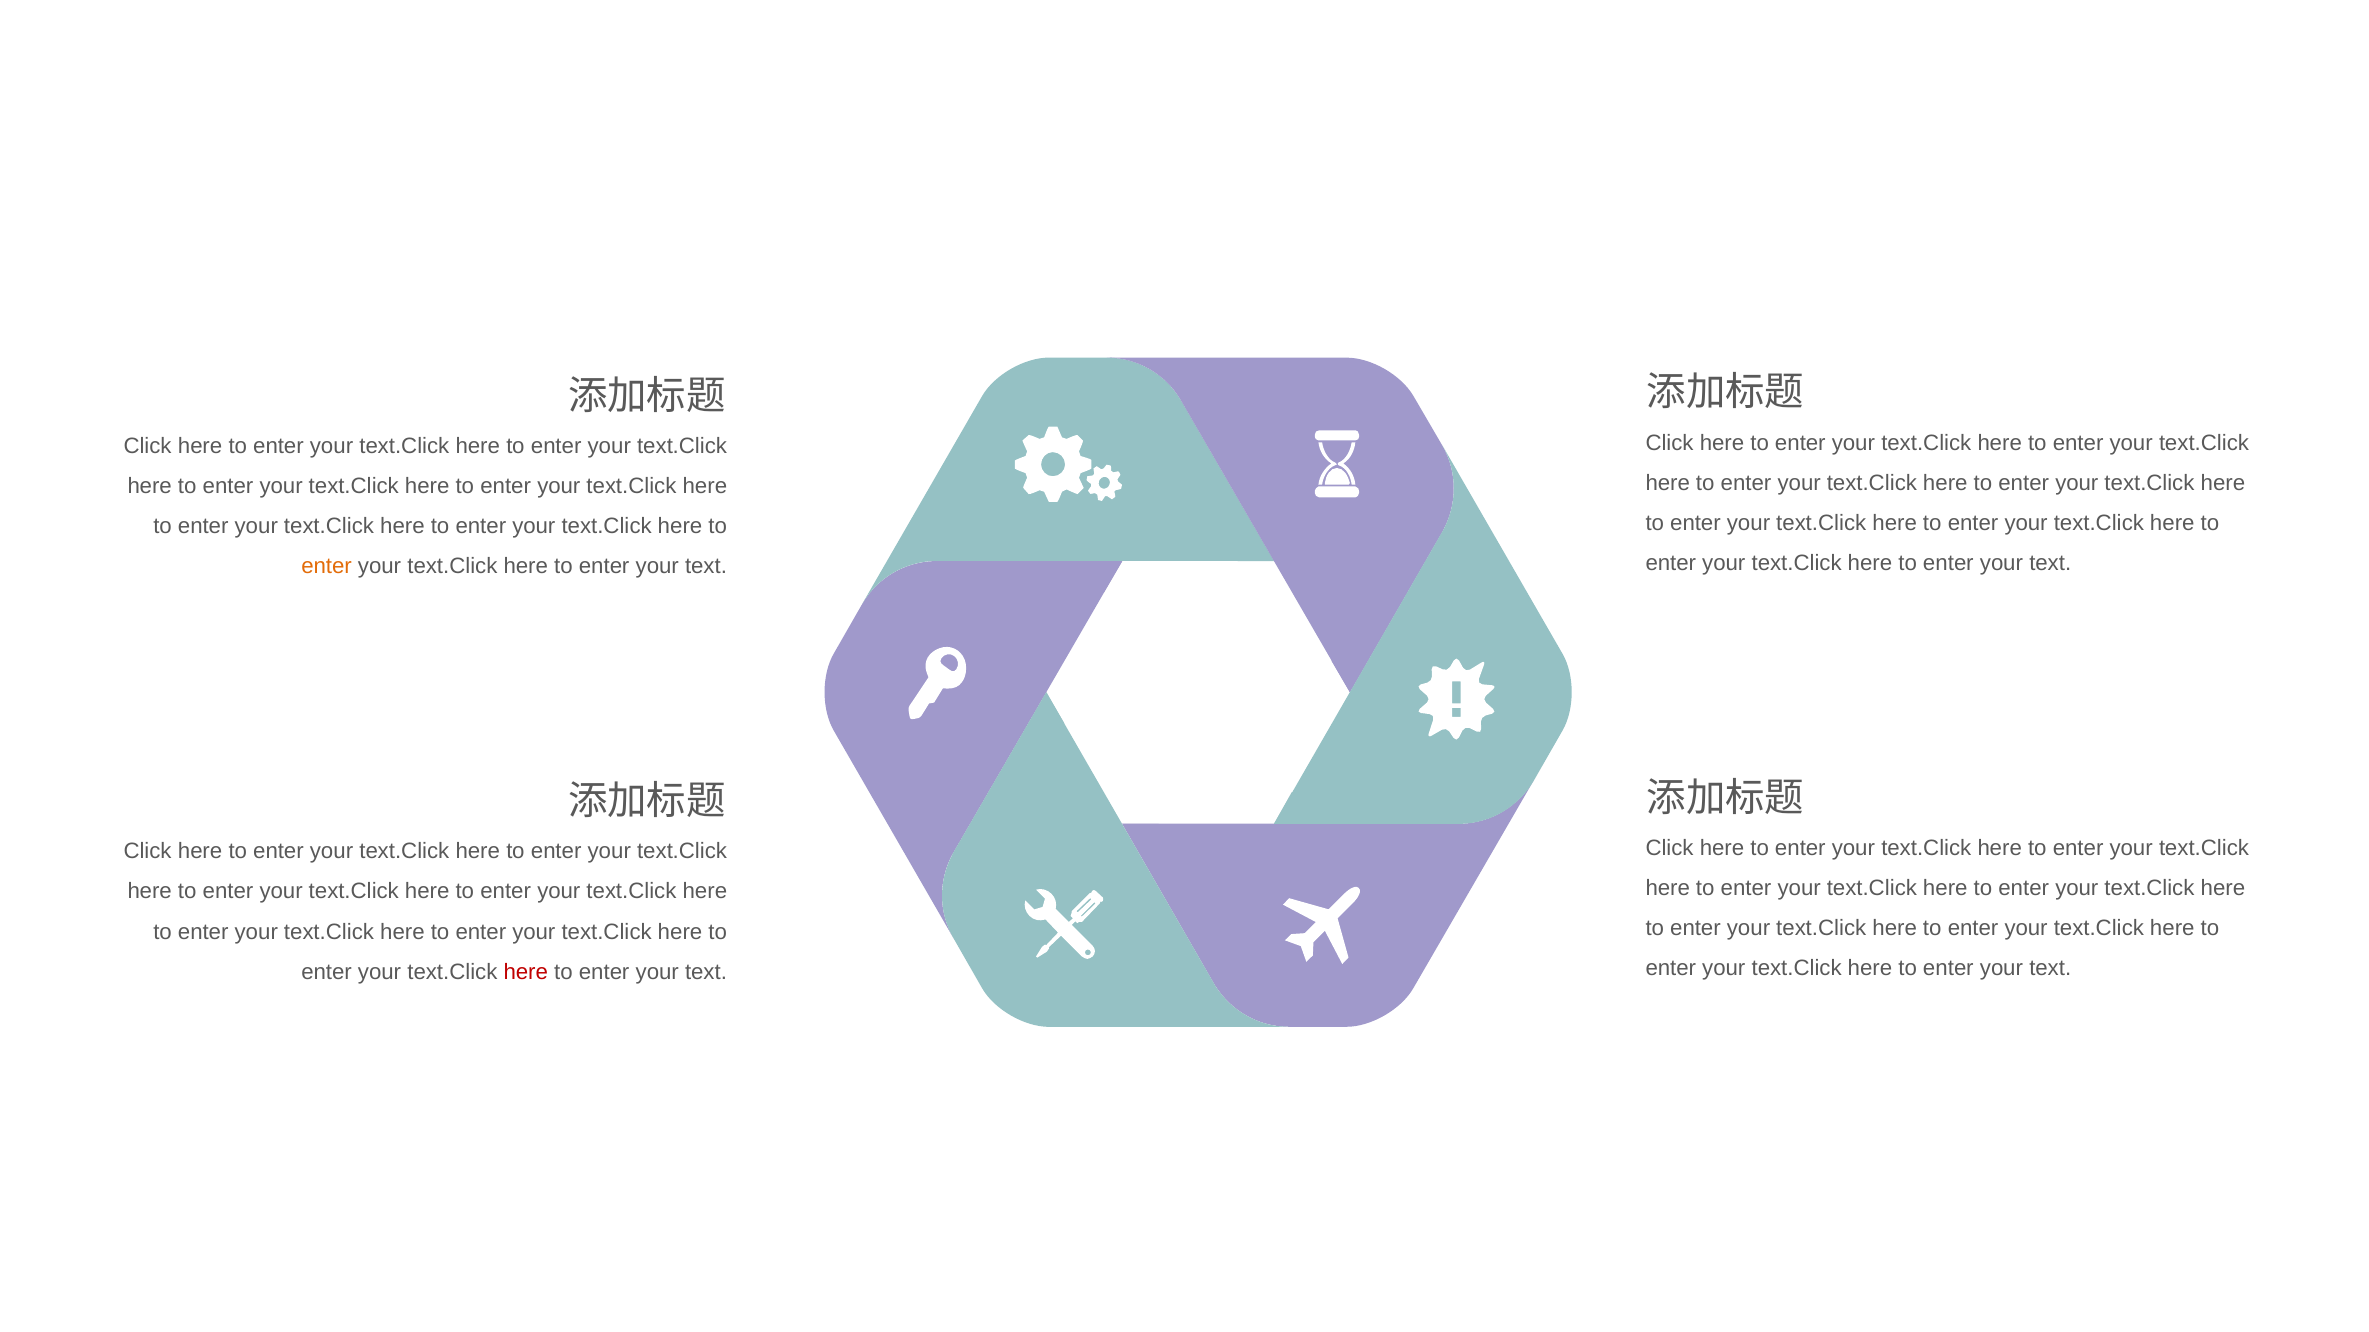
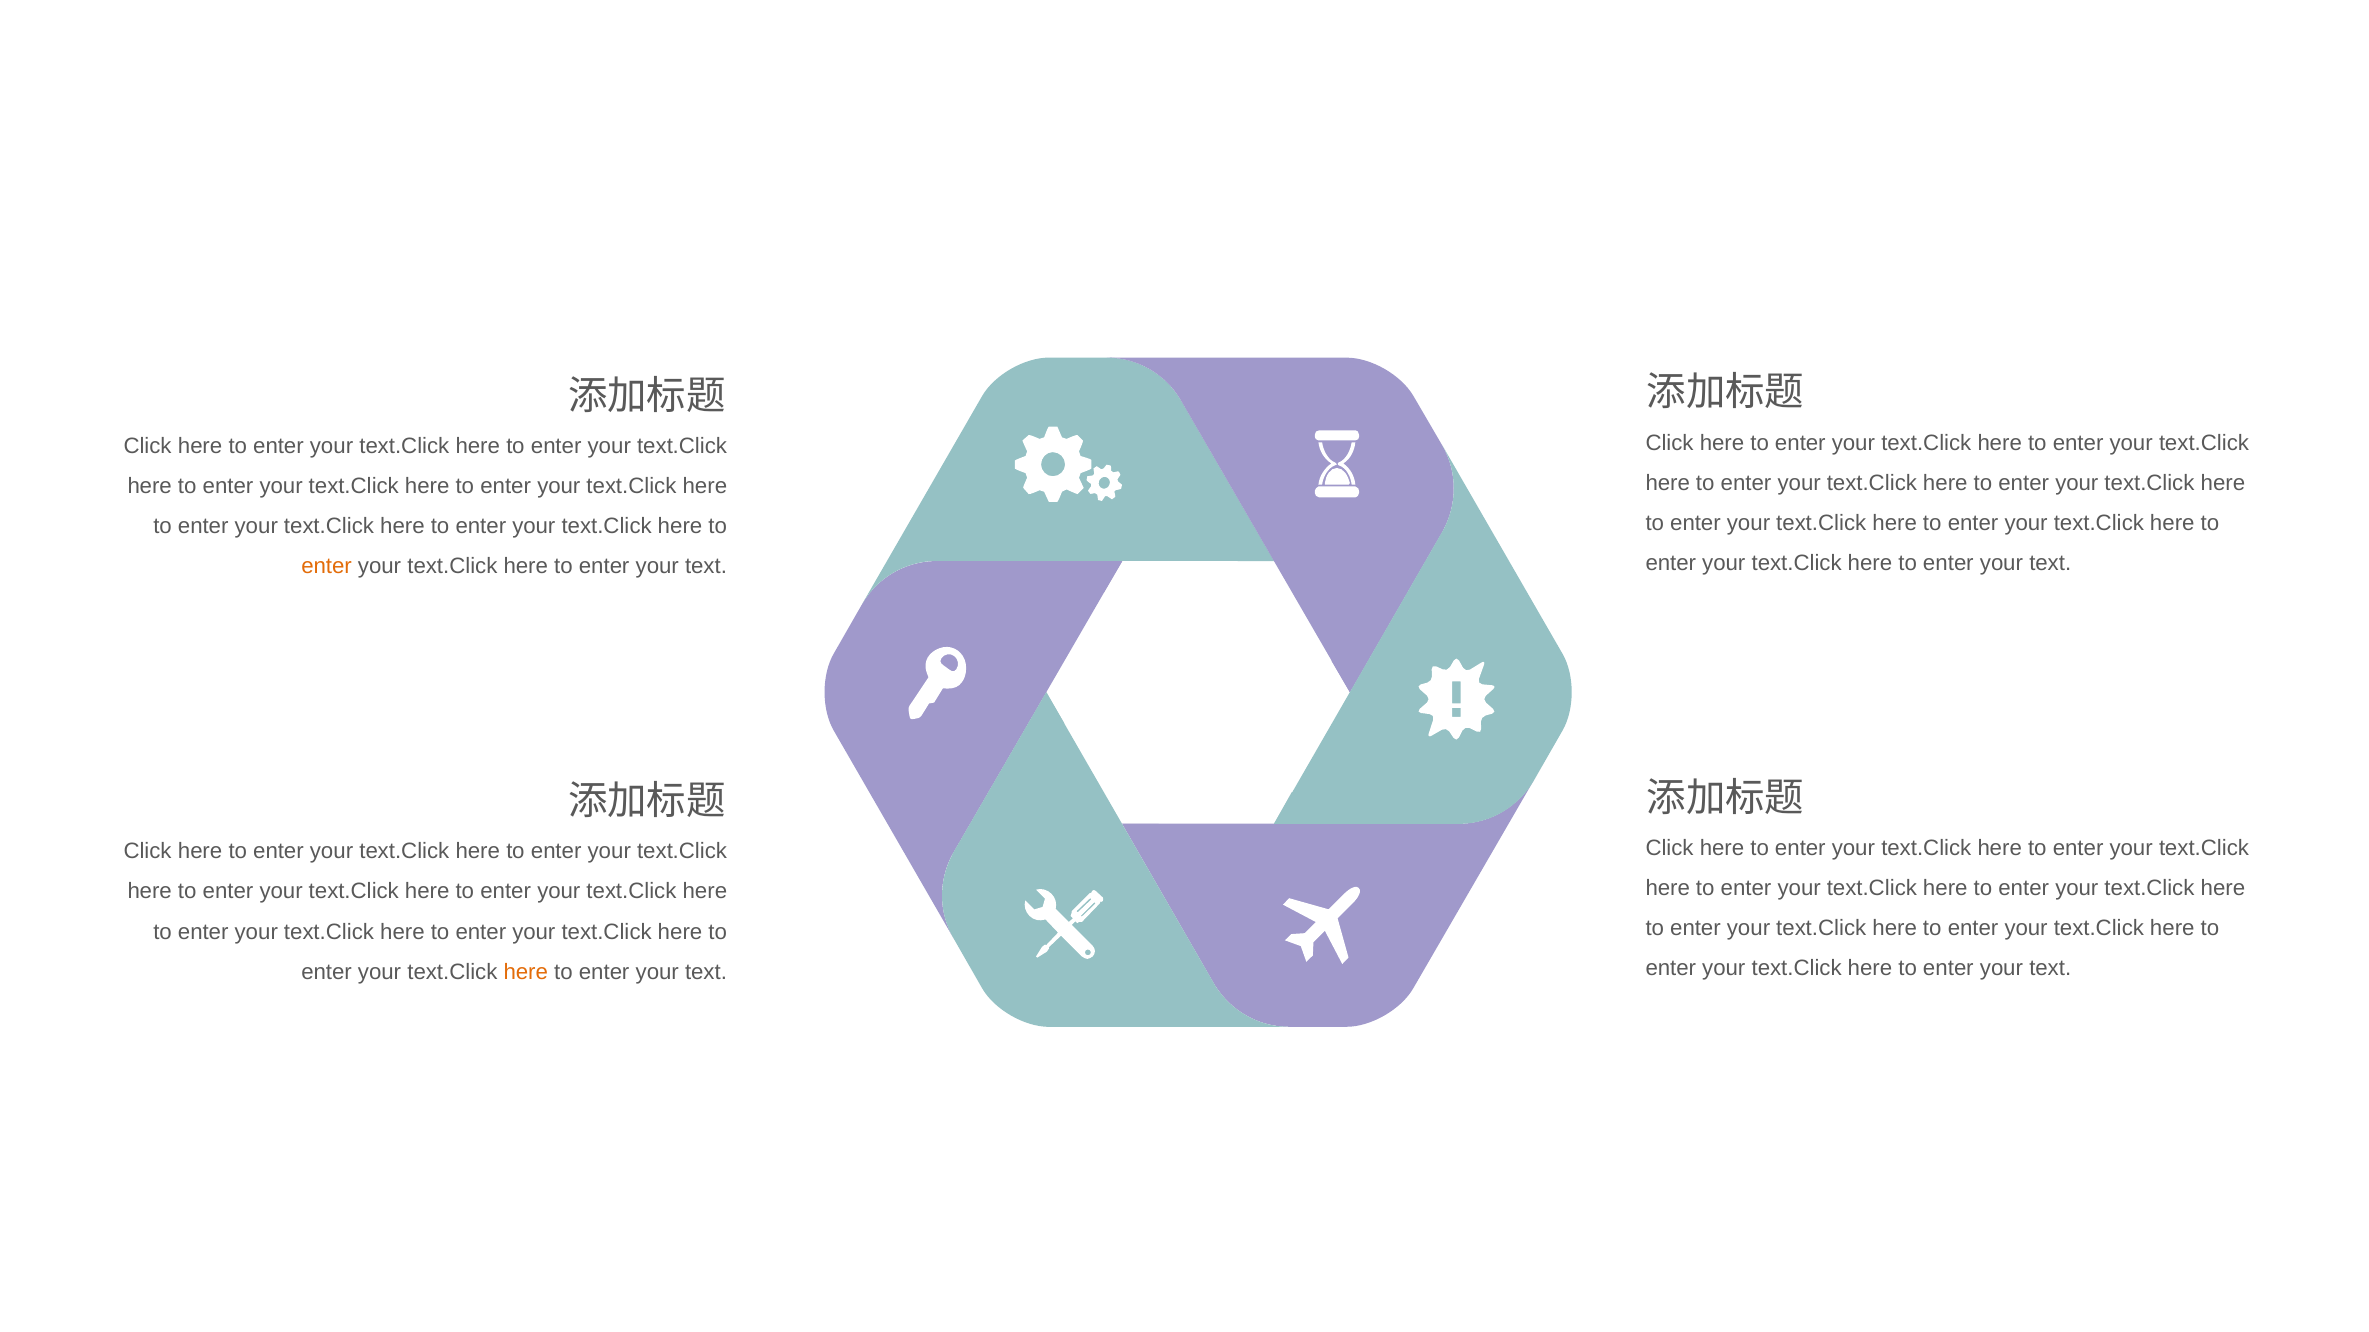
here colour: red -> orange (526, 972)
